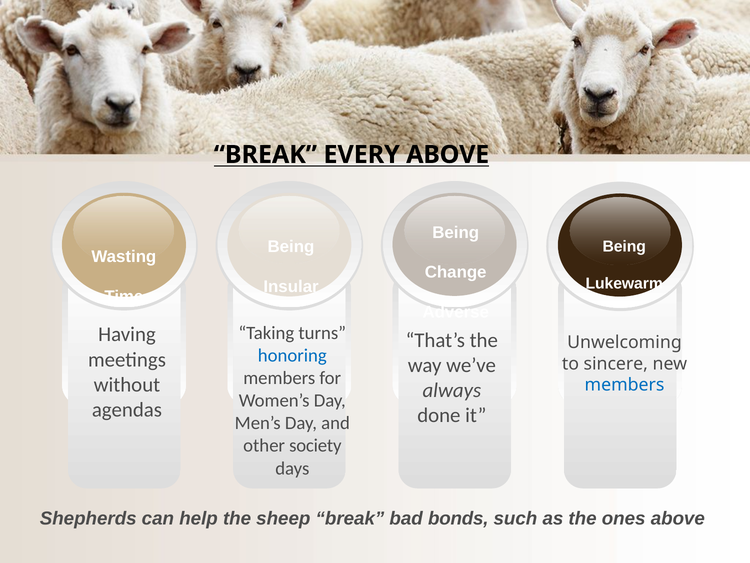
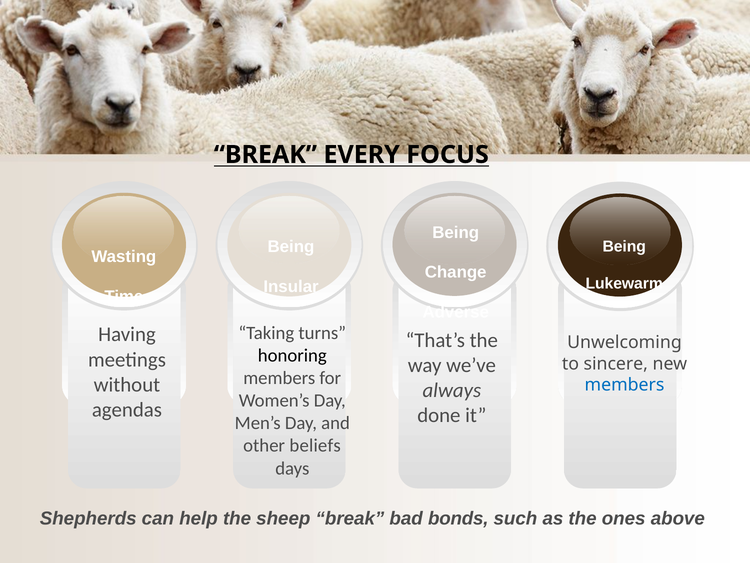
EVERY ABOVE: ABOVE -> FOCUS (448, 155)
honoring colour: blue -> black (292, 355)
society: society -> beliefs (315, 445)
